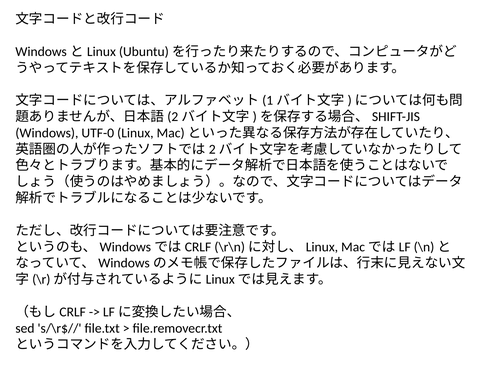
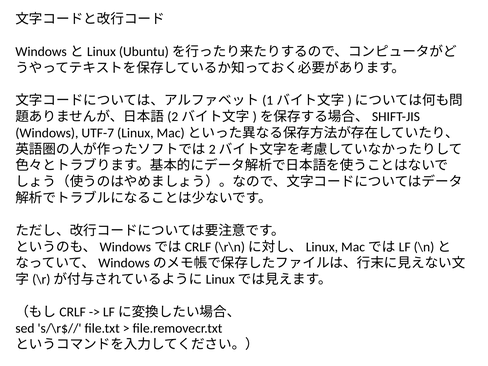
UTF-0: UTF-0 -> UTF-7 (98, 133)
